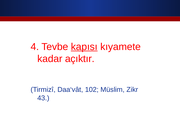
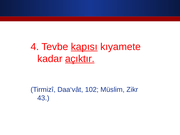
açıktır underline: none -> present (80, 59)
